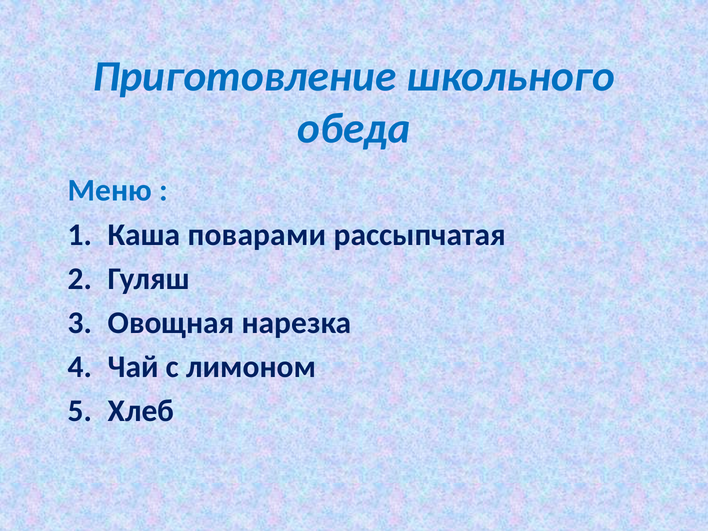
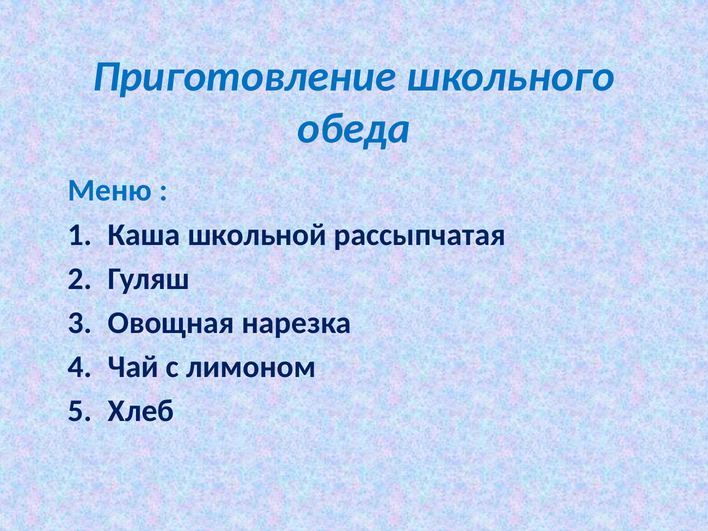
поварами: поварами -> школьной (257, 235)
